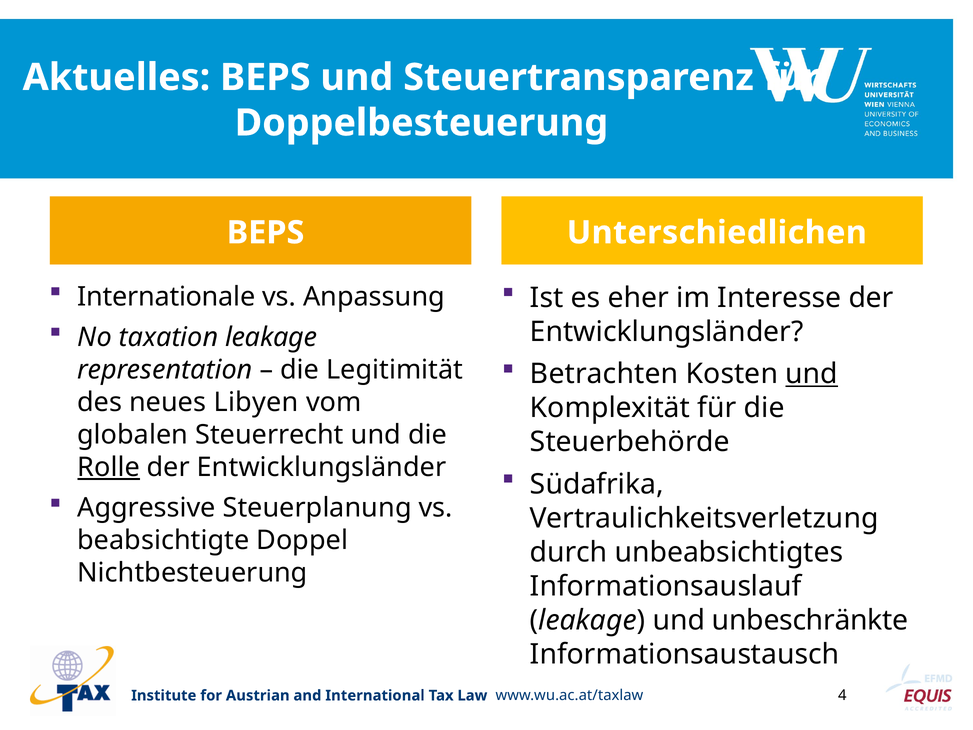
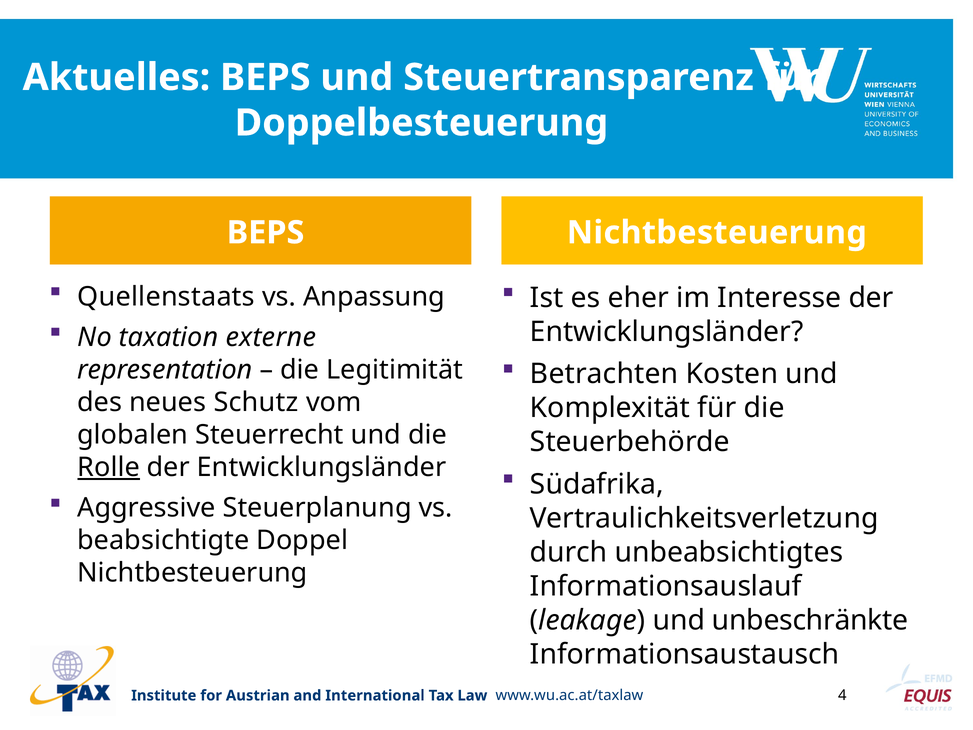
BEPS Unterschiedlichen: Unterschiedlichen -> Nichtbesteuerung (717, 233)
Internationale: Internationale -> Quellenstaats (166, 297)
taxation leakage: leakage -> externe (271, 337)
und underline: present -> none (812, 374)
Libyen: Libyen -> Schutz (256, 402)
